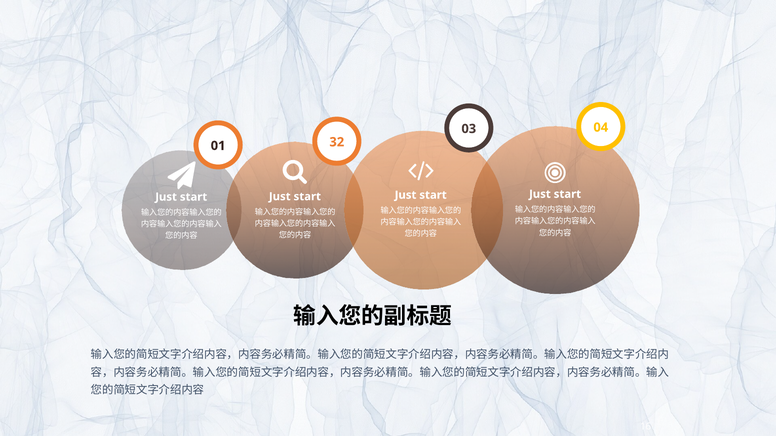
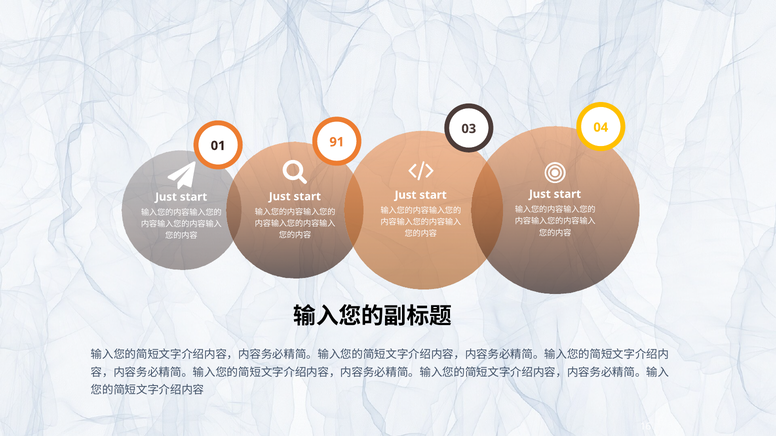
32: 32 -> 91 (337, 142)
